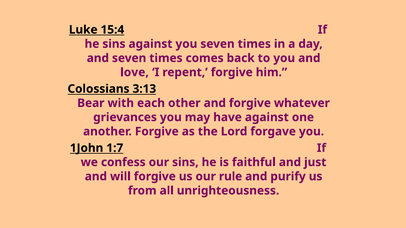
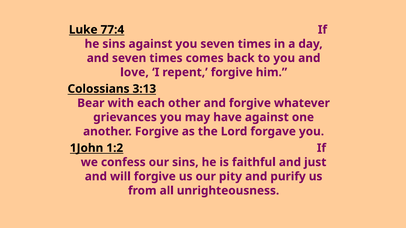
15:4: 15:4 -> 77:4 (112, 30)
1:7: 1:7 -> 1:2 (115, 148)
rule: rule -> pity (230, 177)
